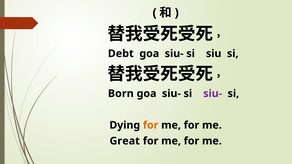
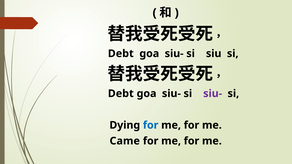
Born: Born -> Debt (121, 94)
for colour: orange -> blue (151, 125)
Great: Great -> Came (125, 141)
